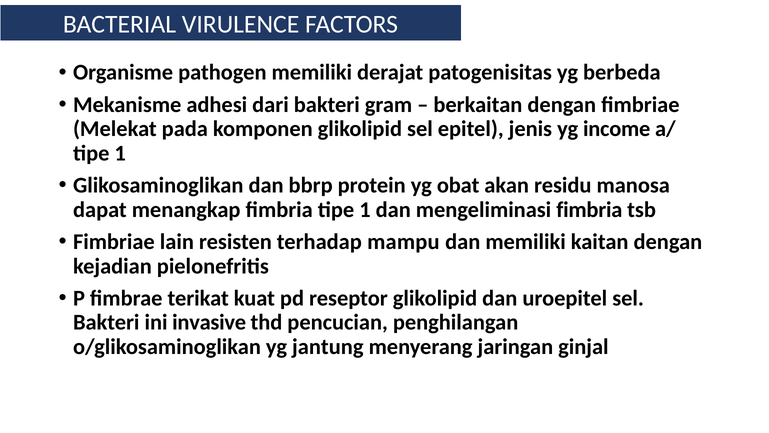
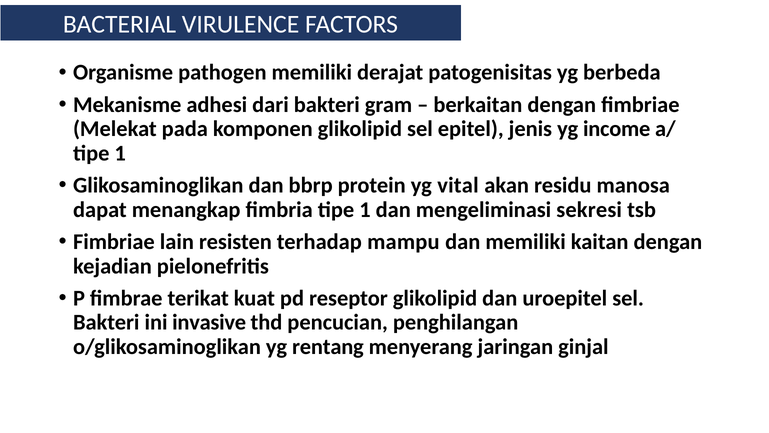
obat: obat -> vital (458, 185)
mengeliminasi fimbria: fimbria -> sekresi (589, 209)
jantung: jantung -> rentang (328, 346)
